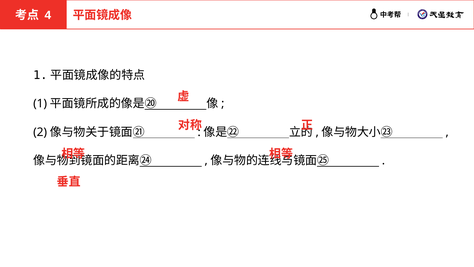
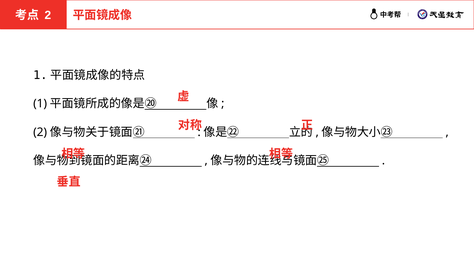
4: 4 -> 2 (48, 15)
